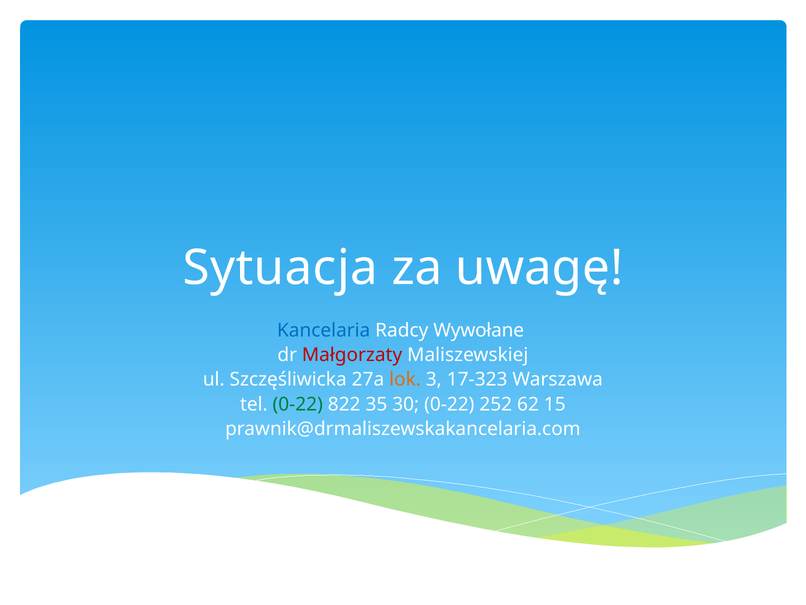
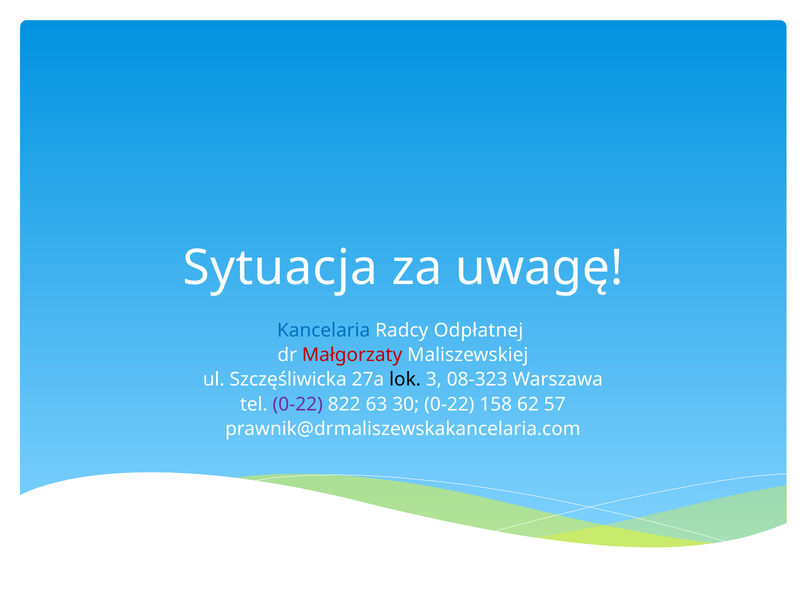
Wywołane: Wywołane -> Odpłatnej (478, 330)
lok colour: orange -> black (405, 379)
17-323: 17-323 -> 08-323 (477, 379)
0-22 colour: green -> purple (298, 404)
35: 35 -> 63 (376, 404)
252: 252 -> 158 (496, 404)
15: 15 -> 57 (555, 404)
